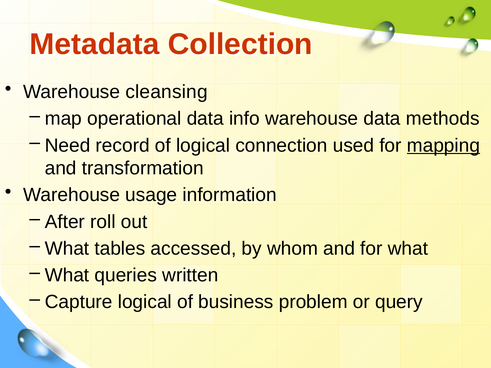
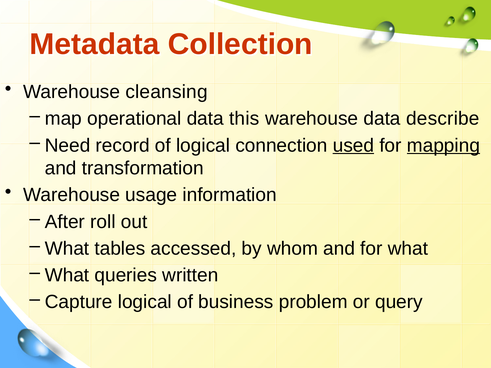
info: info -> this (244, 119)
methods: methods -> describe (443, 119)
used underline: none -> present (353, 145)
